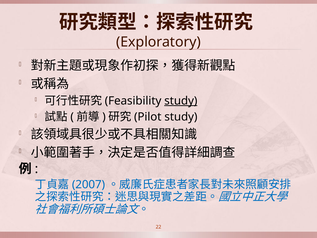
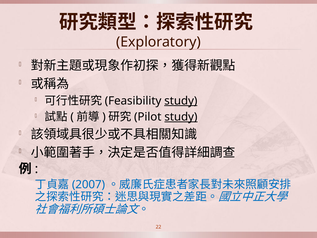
study underline: none -> present (181, 117)
